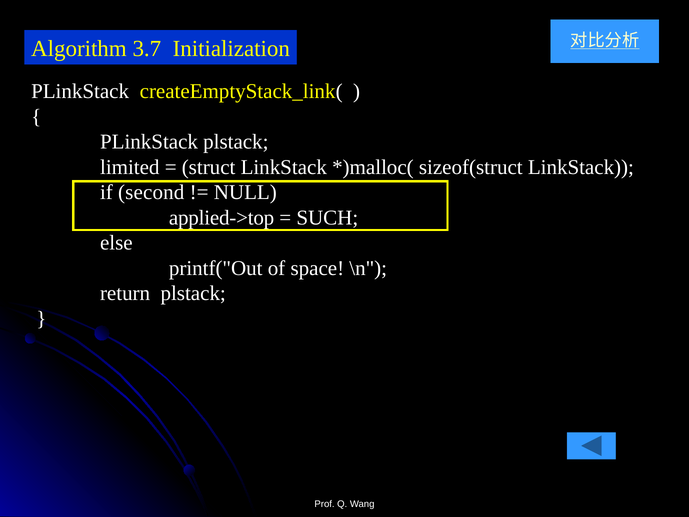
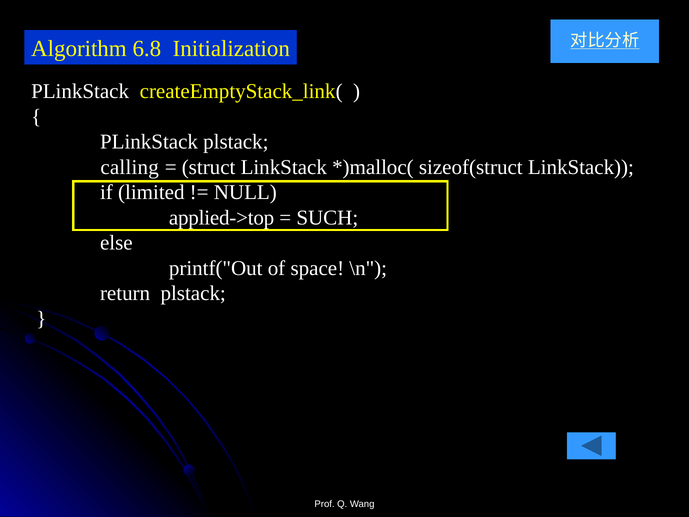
3.7: 3.7 -> 6.8 (147, 49)
limited: limited -> calling (130, 167)
second: second -> limited (151, 192)
